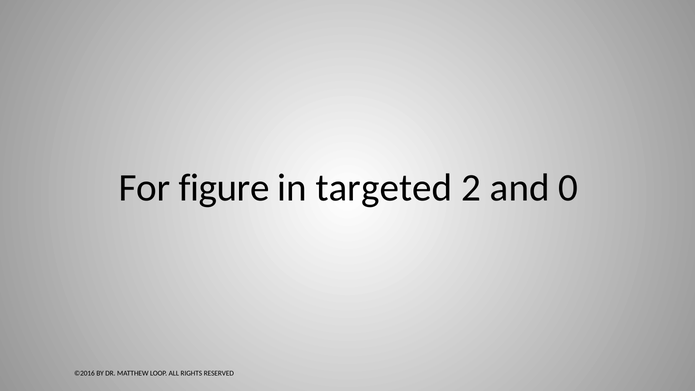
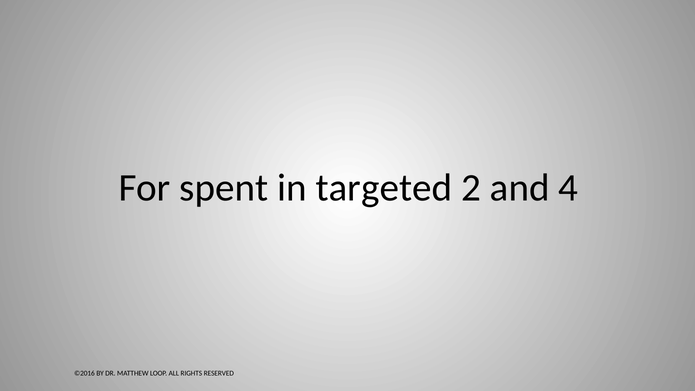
figure: figure -> spent (224, 188)
0: 0 -> 4 (568, 188)
